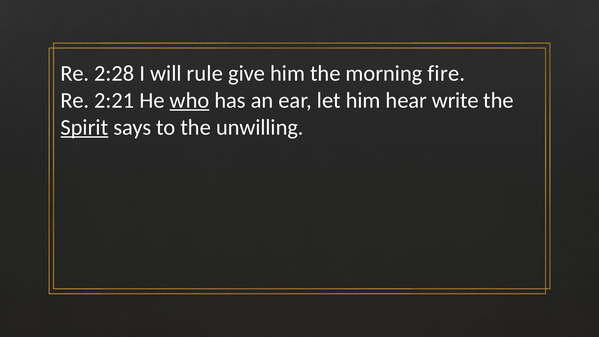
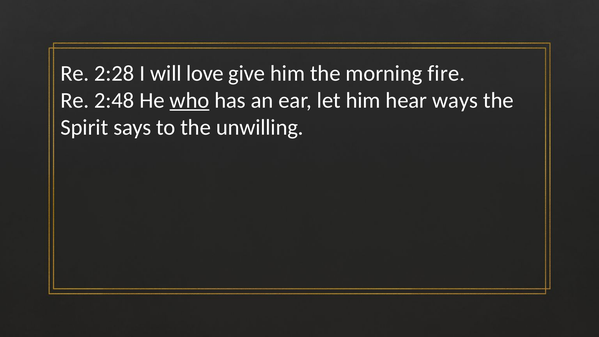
rule: rule -> love (205, 73)
2:21: 2:21 -> 2:48 (114, 100)
write: write -> ways (455, 100)
Spirit underline: present -> none (84, 127)
